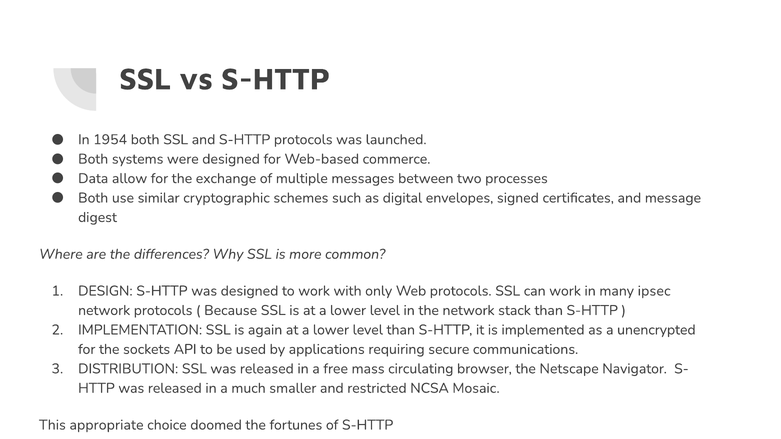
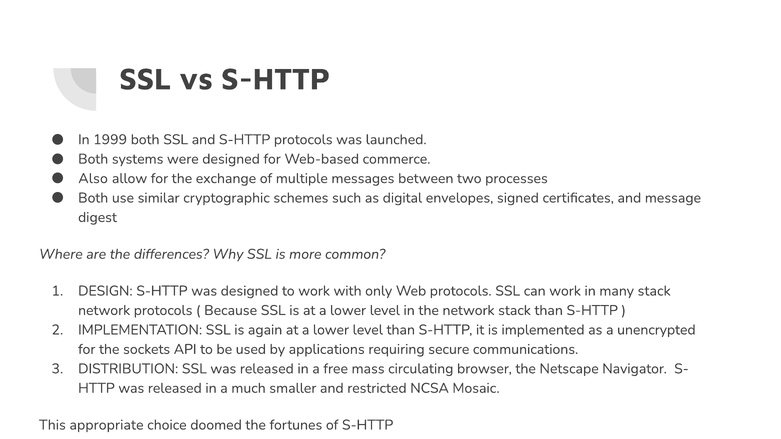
1954: 1954 -> 1999 (110, 140)
Data: Data -> Also (93, 179)
many ipsec: ipsec -> stack (654, 291)
